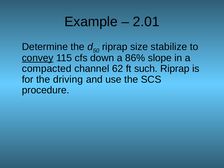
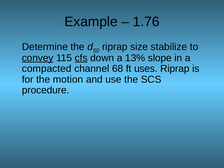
2.01: 2.01 -> 1.76 (146, 22)
cfs underline: none -> present (81, 58)
86%: 86% -> 13% (135, 58)
62: 62 -> 68 (118, 69)
such: such -> uses (146, 69)
driving: driving -> motion (68, 79)
